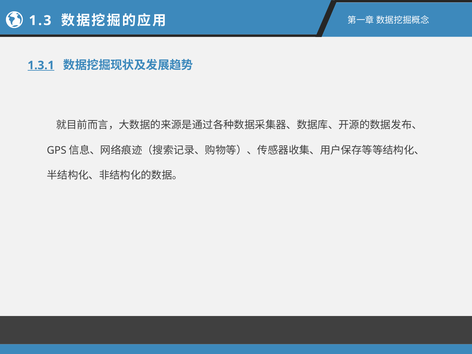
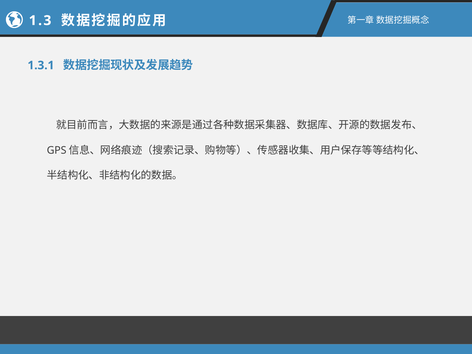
1.3.1 underline: present -> none (41, 65)
